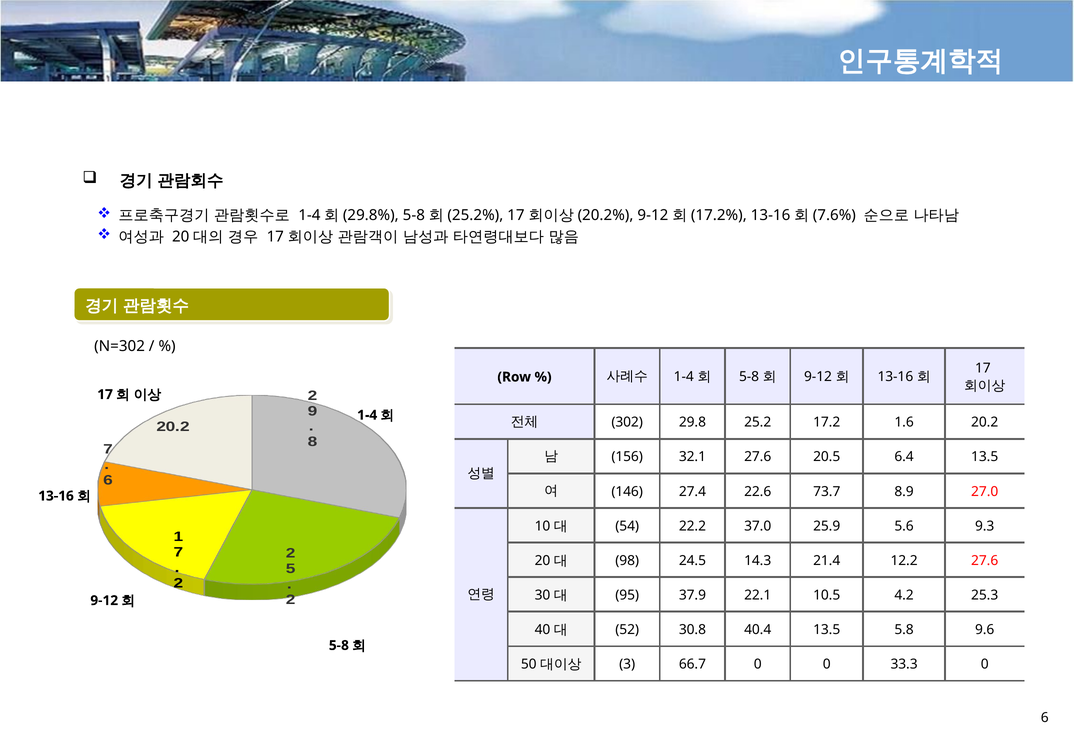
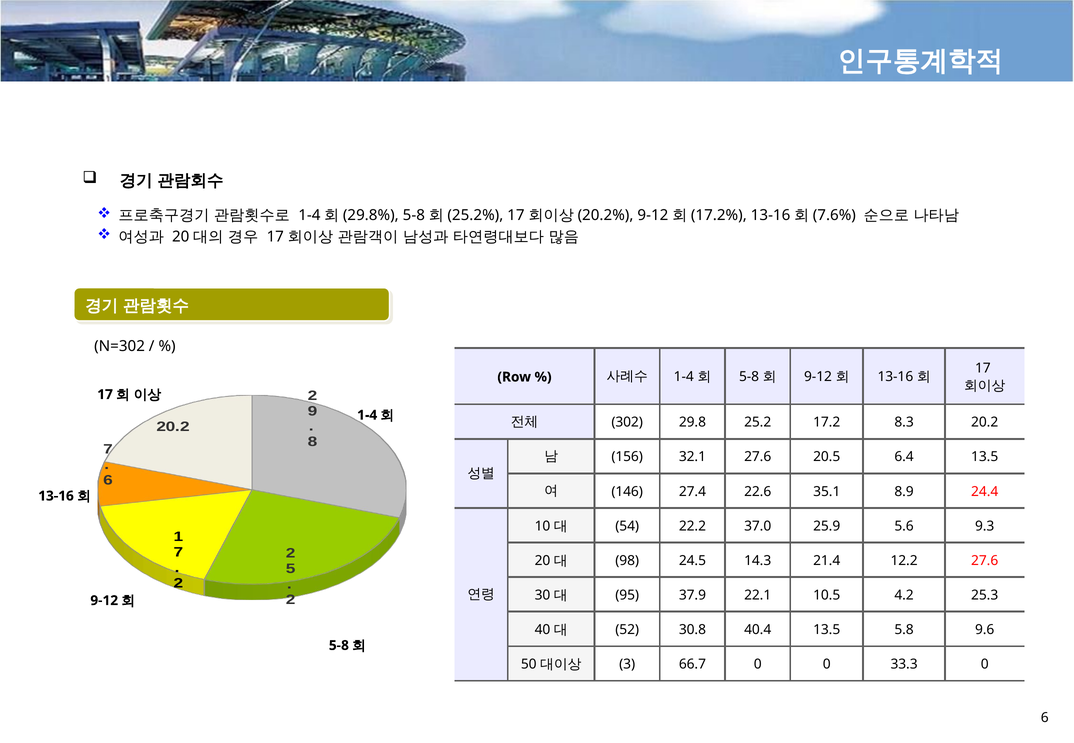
1.6: 1.6 -> 8.3 (904, 423)
73.7: 73.7 -> 35.1 (827, 492)
27.0: 27.0 -> 24.4 (985, 492)
